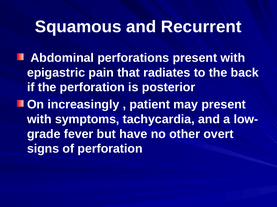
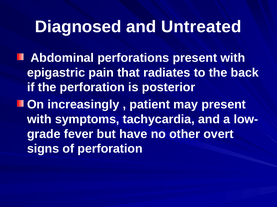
Squamous: Squamous -> Diagnosed (78, 27)
Recurrent: Recurrent -> Untreated (201, 27)
